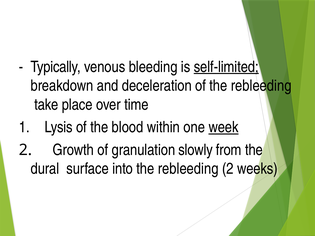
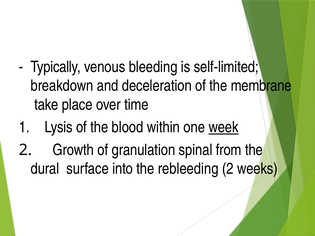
self-limited underline: present -> none (226, 67)
of the rebleeding: rebleeding -> membrane (261, 86)
slowly: slowly -> spinal (196, 150)
